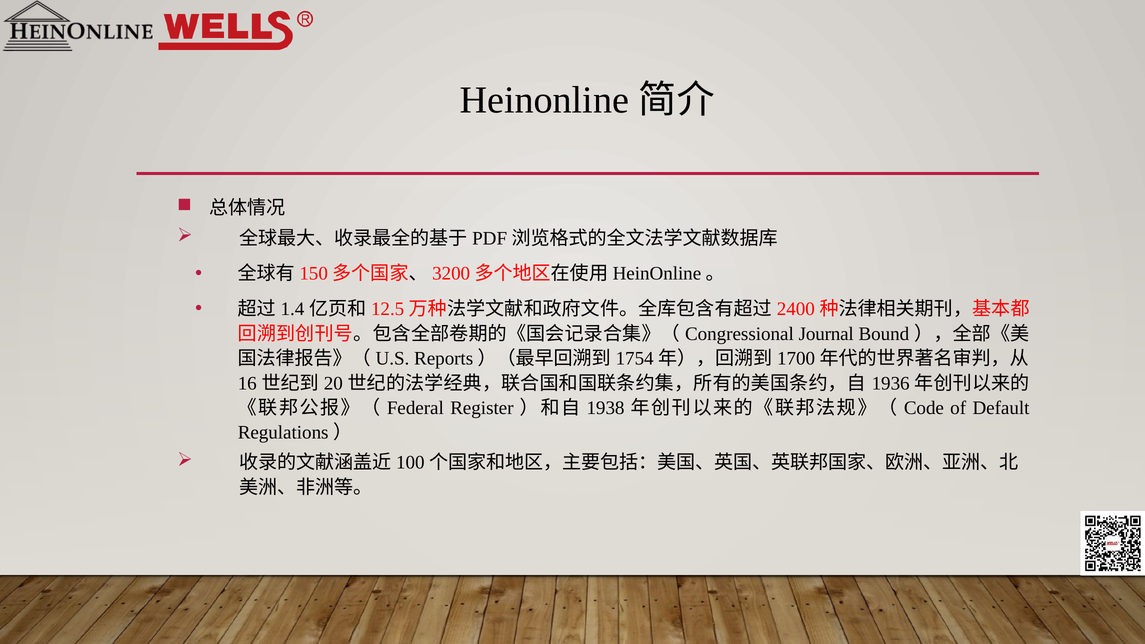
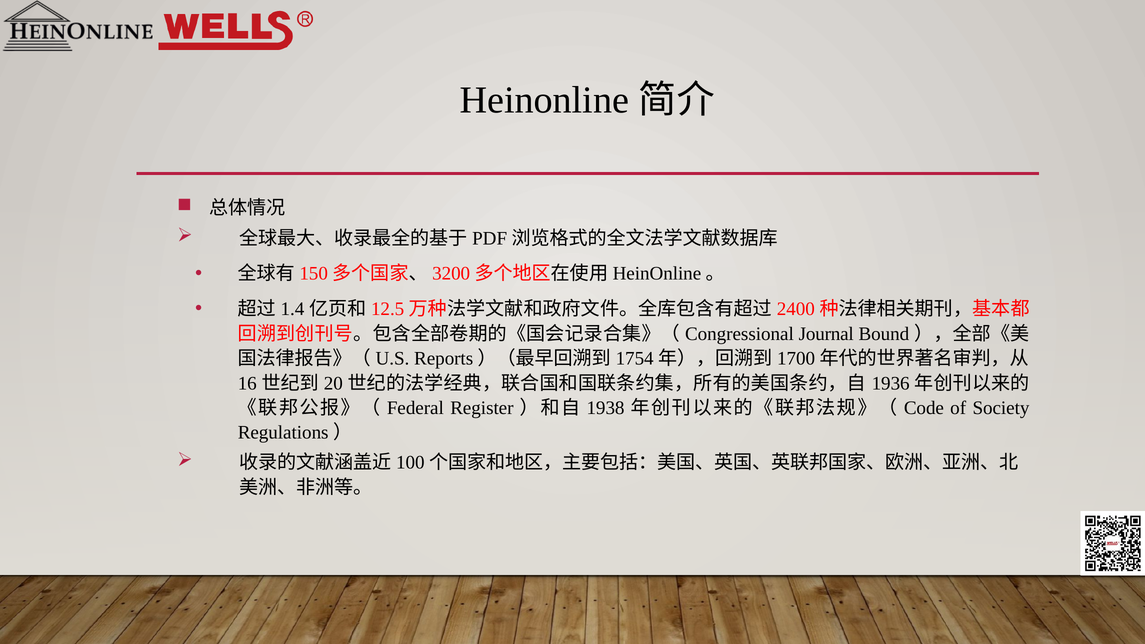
Default: Default -> Society (1001, 408)
